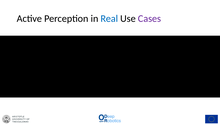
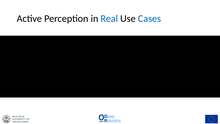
Cases colour: purple -> blue (150, 18)
